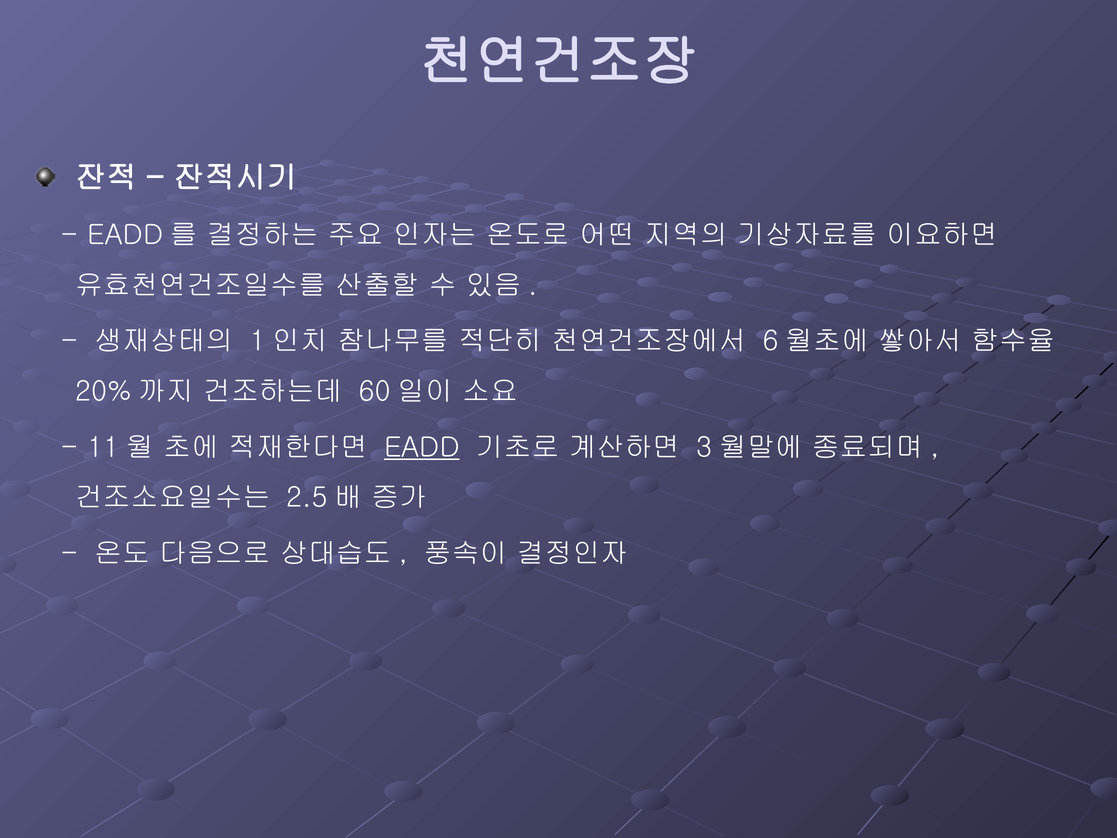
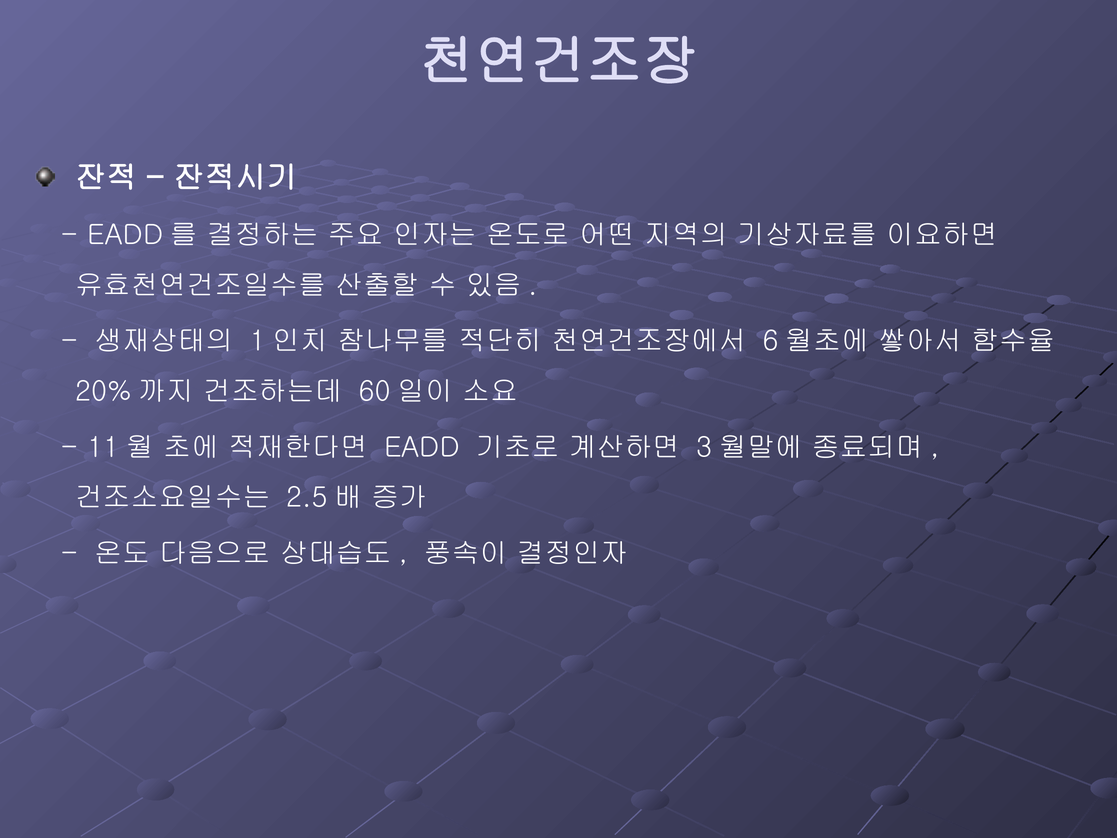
EADD underline: present -> none (422, 447)
